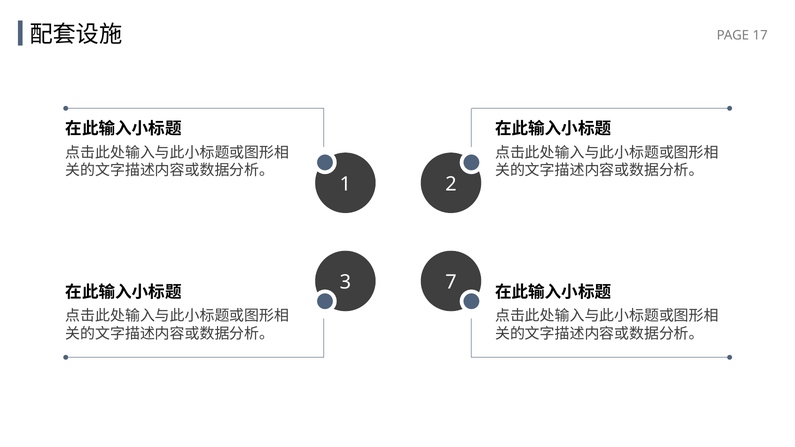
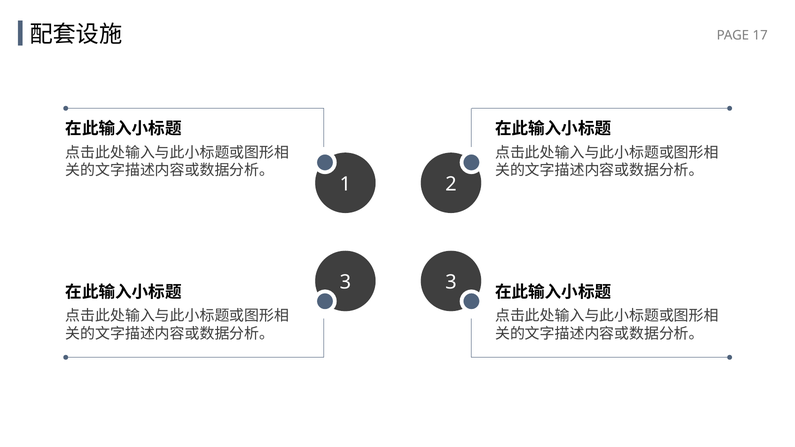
3 7: 7 -> 3 (451, 282)
